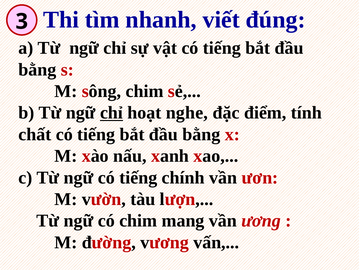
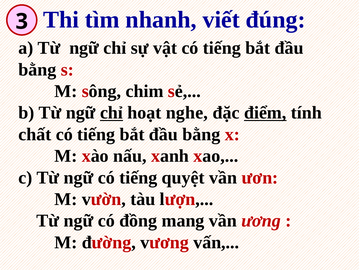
điểm underline: none -> present (265, 112)
chính: chính -> quyệt (183, 177)
có chim: chim -> đồng (138, 220)
